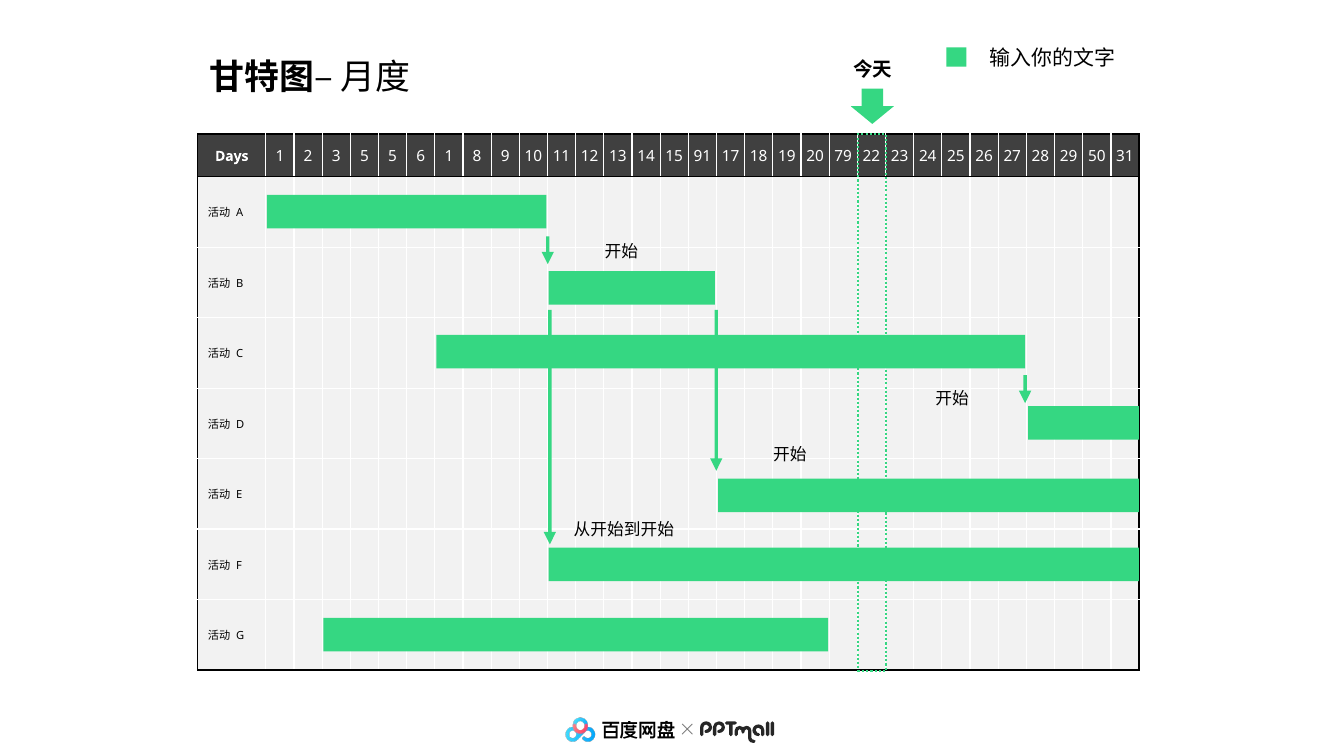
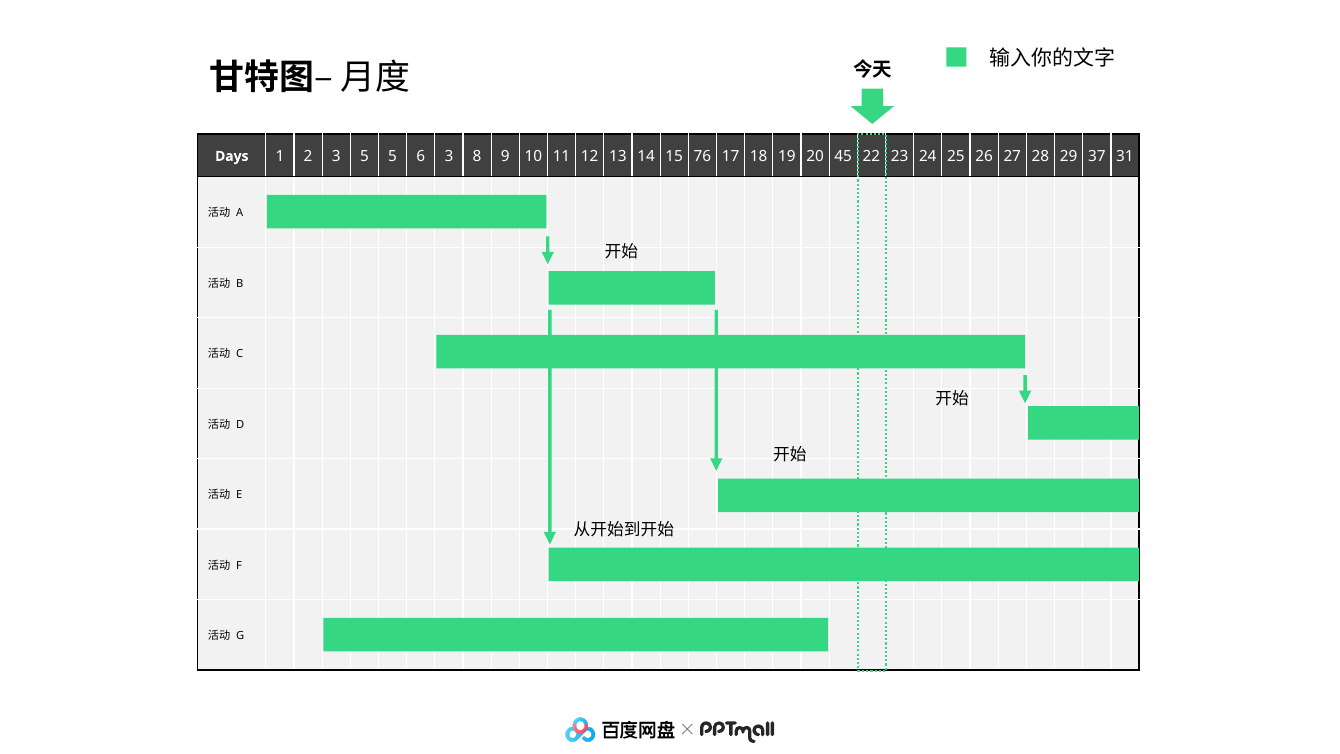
6 1: 1 -> 3 (449, 156)
91: 91 -> 76 (702, 156)
79: 79 -> 45 (843, 156)
50: 50 -> 37 (1097, 156)
